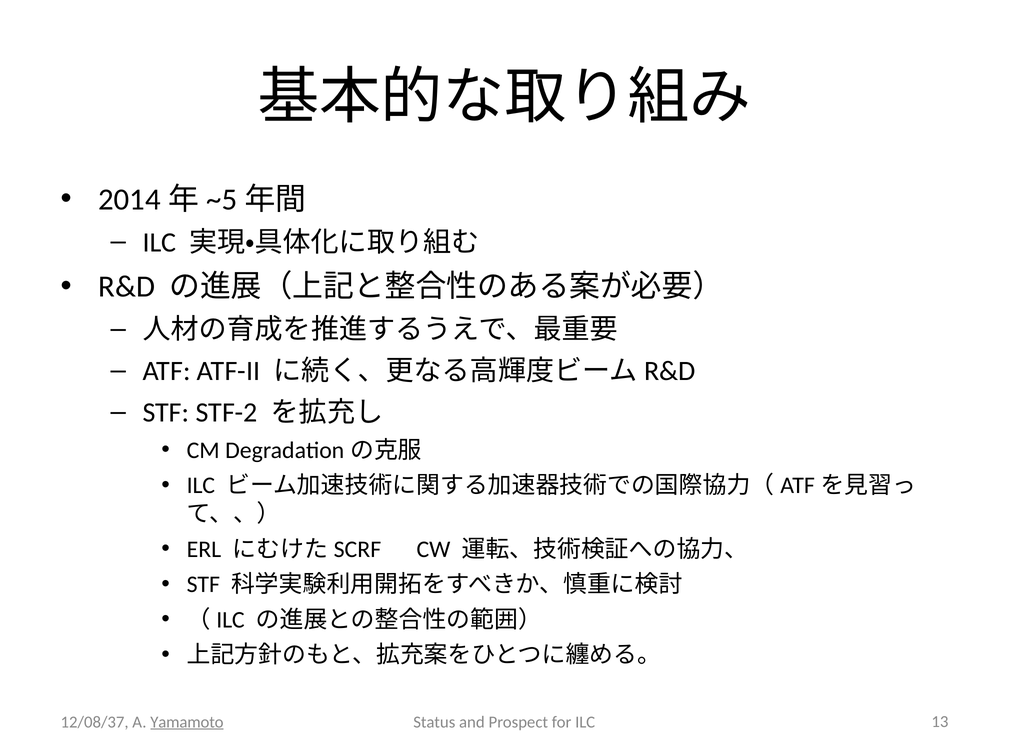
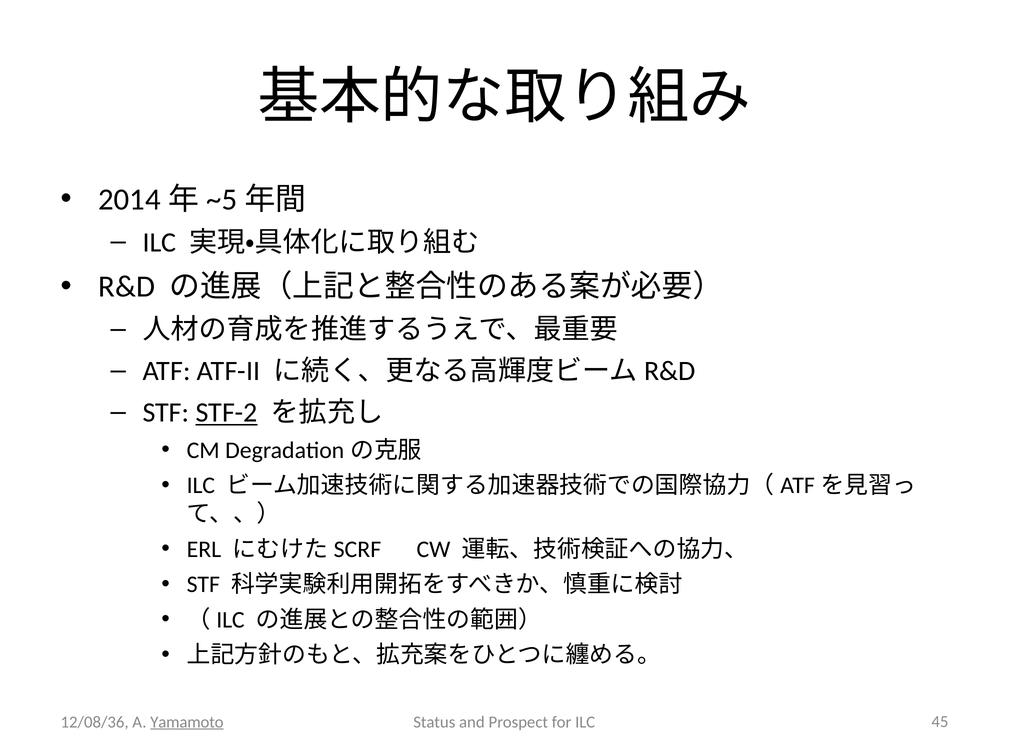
STF-2 underline: none -> present (227, 413)
12/08/37: 12/08/37 -> 12/08/36 (95, 723)
13: 13 -> 45 (940, 723)
